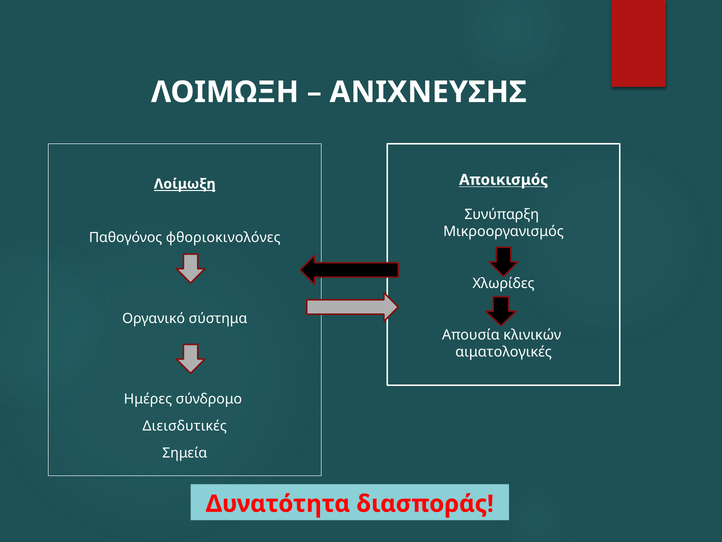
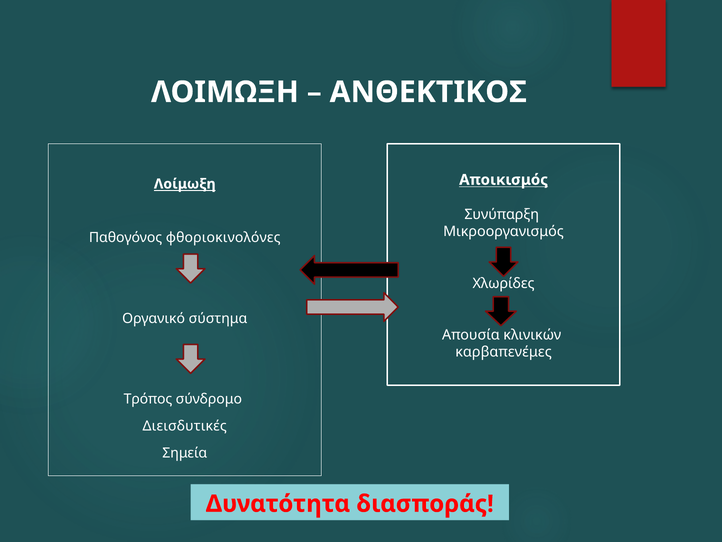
ΑΝΙΧΝΕΥΣΗΣ: ΑΝΙΧΝΕΥΣΗΣ -> ΑΝΘΕΚΤΙΚΟΣ (428, 92)
αιματολογικές: αιματολογικές -> καρβαπενέμες (504, 352)
Ημέρες: Ημέρες -> Τρόπος (148, 399)
